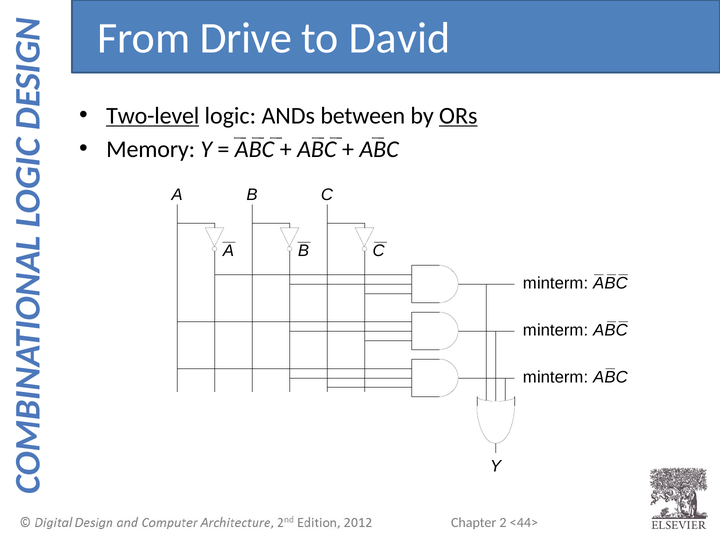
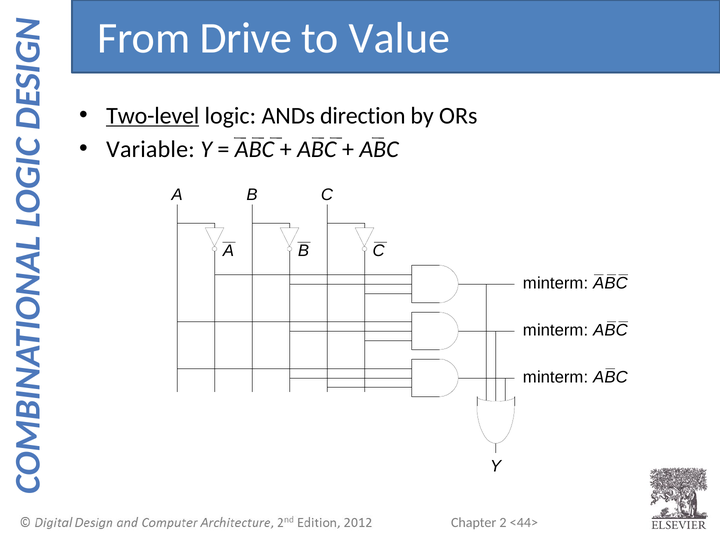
David: David -> Value (399, 38)
between: between -> direction (363, 116)
ORs underline: present -> none (458, 116)
Memory: Memory -> Variable (150, 149)
